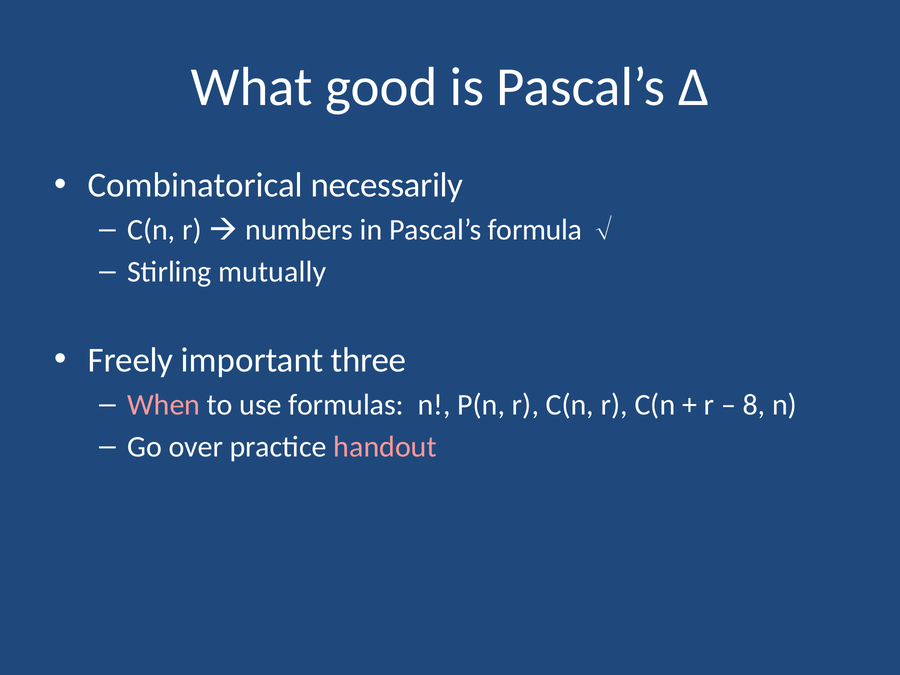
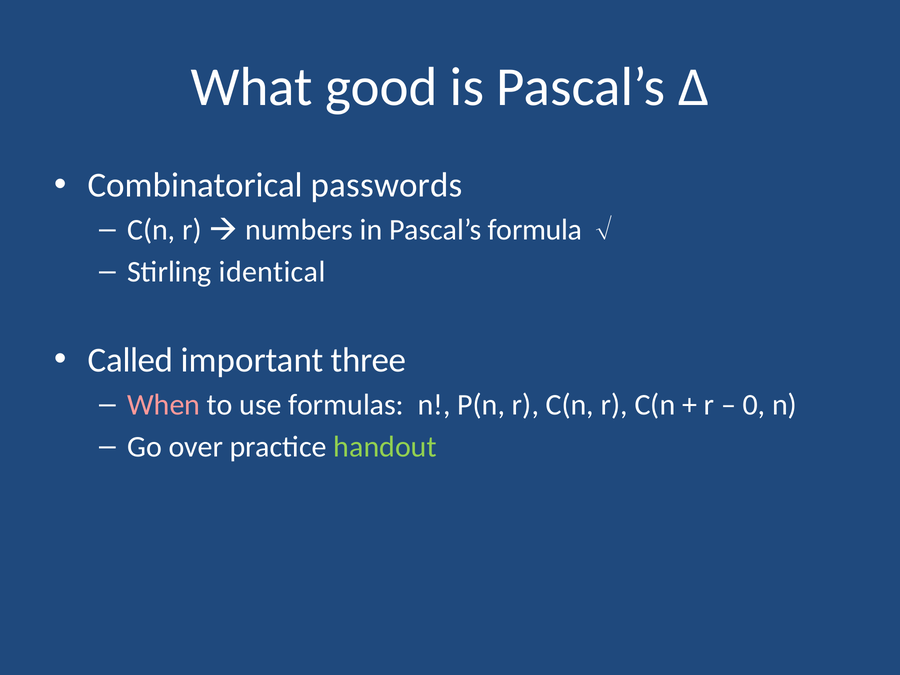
necessarily: necessarily -> passwords (387, 185)
mutually: mutually -> identical (272, 272)
Freely: Freely -> Called (131, 360)
8: 8 -> 0 (754, 405)
handout colour: pink -> light green (385, 447)
